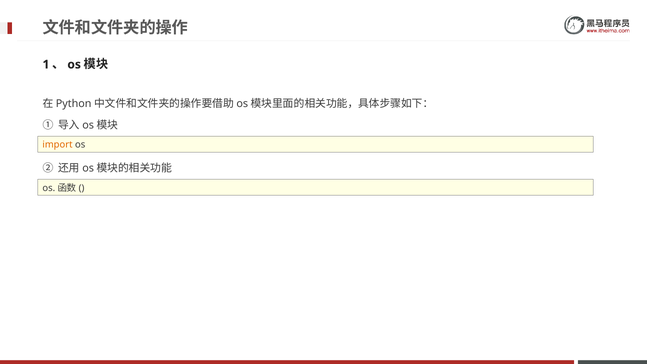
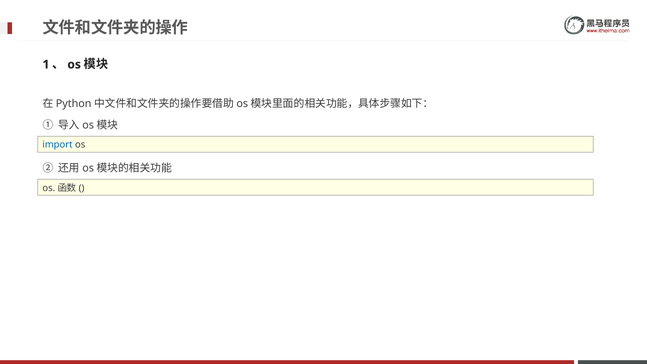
import colour: orange -> blue (58, 145)
